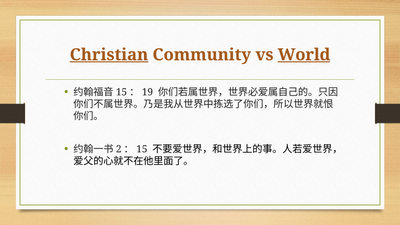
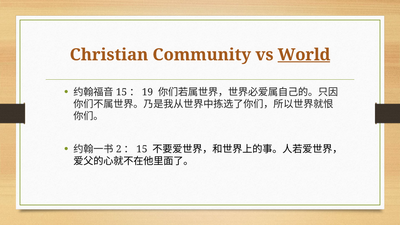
Christian underline: present -> none (109, 55)
